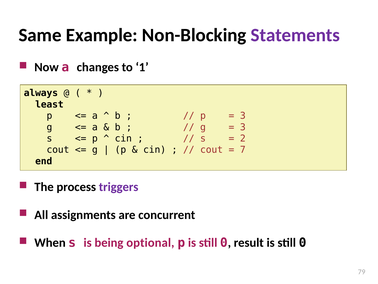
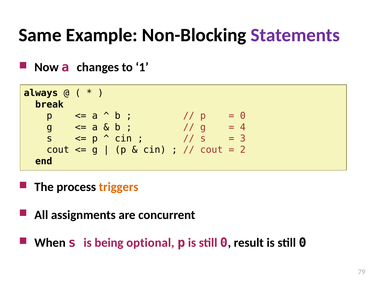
least: least -> break (49, 104)
3: 3 -> 0 (243, 116)
3: 3 -> 4 (243, 127)
2: 2 -> 3 (243, 138)
7: 7 -> 2 (243, 150)
triggers colour: purple -> orange (119, 187)
